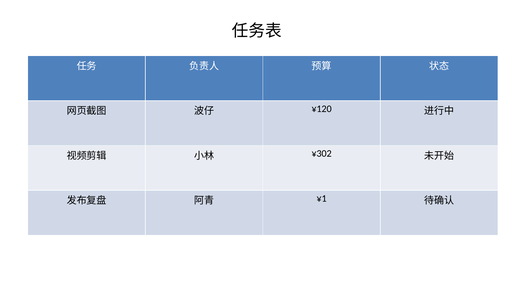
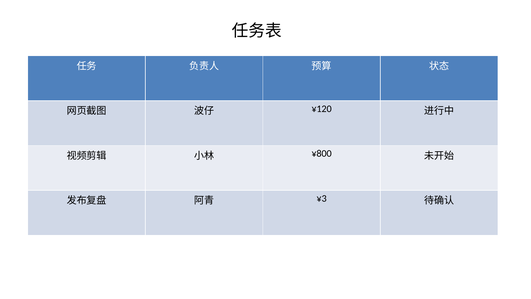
¥302: ¥302 -> ¥800 (322, 154)
¥1: ¥1 -> ¥3 (322, 198)
